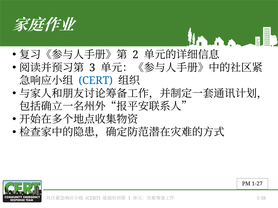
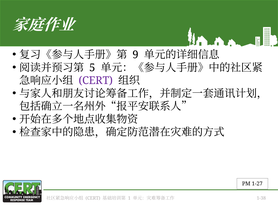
2: 2 -> 9 (136, 55)
3: 3 -> 5 (92, 68)
CERT colour: blue -> purple (96, 81)
